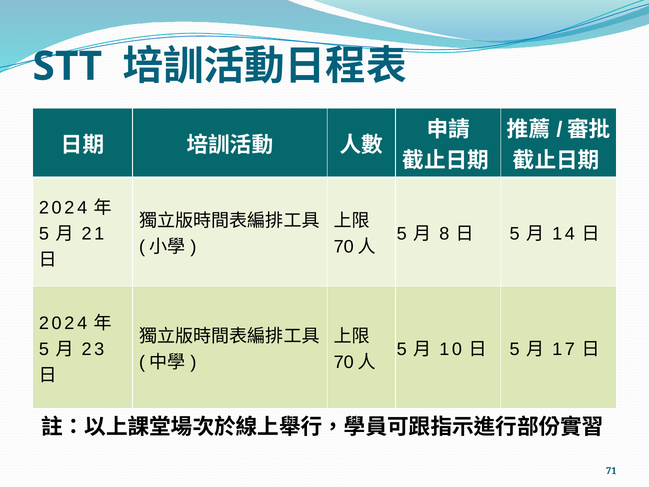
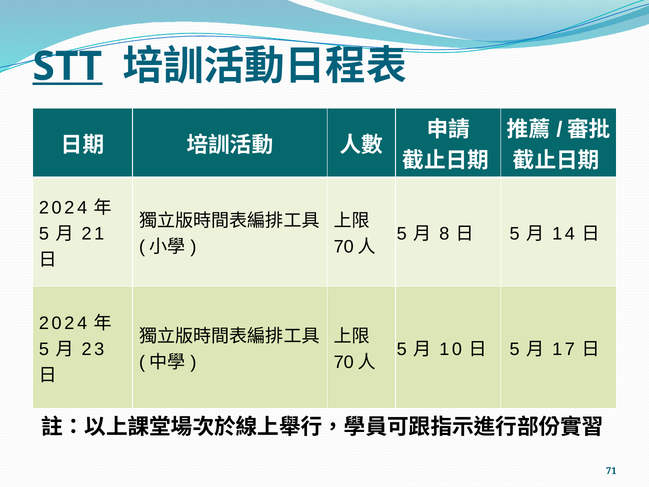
STT underline: none -> present (67, 66)
